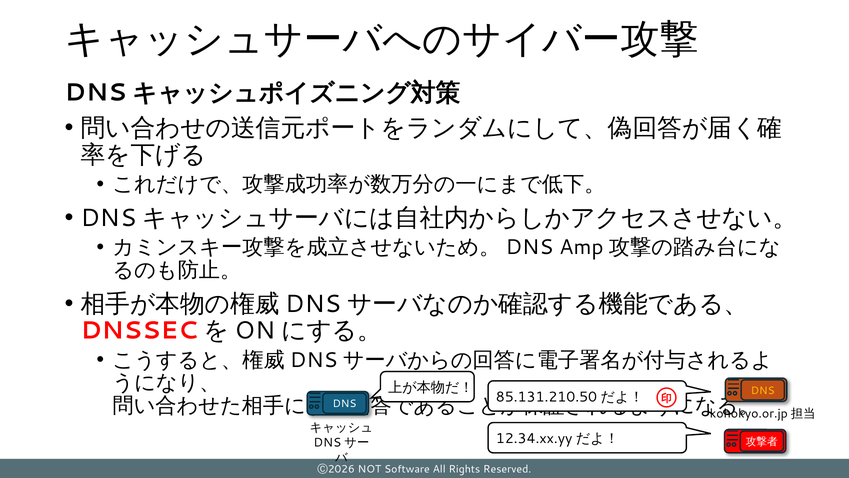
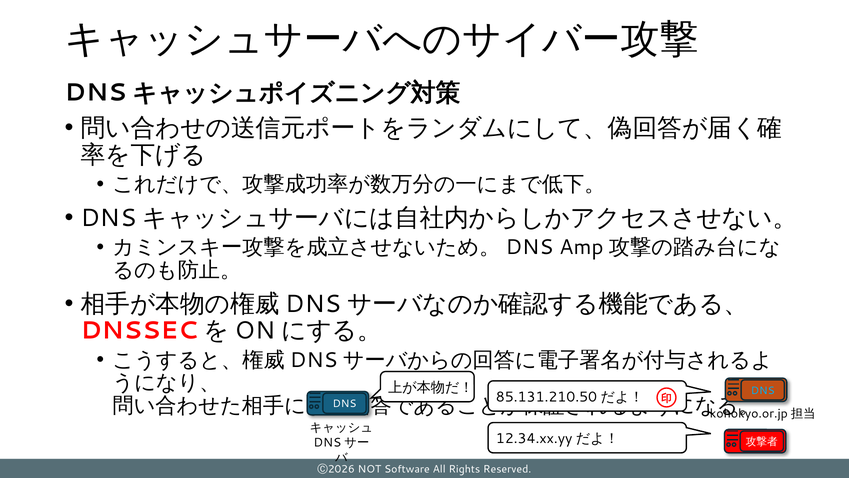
DNS colour: yellow -> light blue (763, 390)
